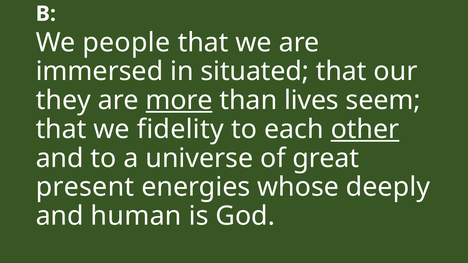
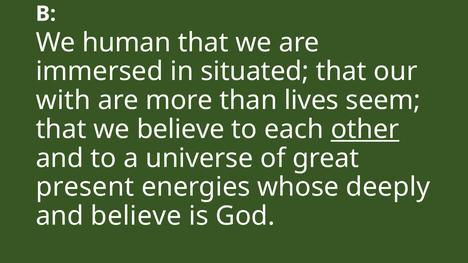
people: people -> human (127, 43)
they: they -> with (63, 100)
more underline: present -> none (179, 100)
we fidelity: fidelity -> believe (181, 129)
and human: human -> believe (136, 216)
